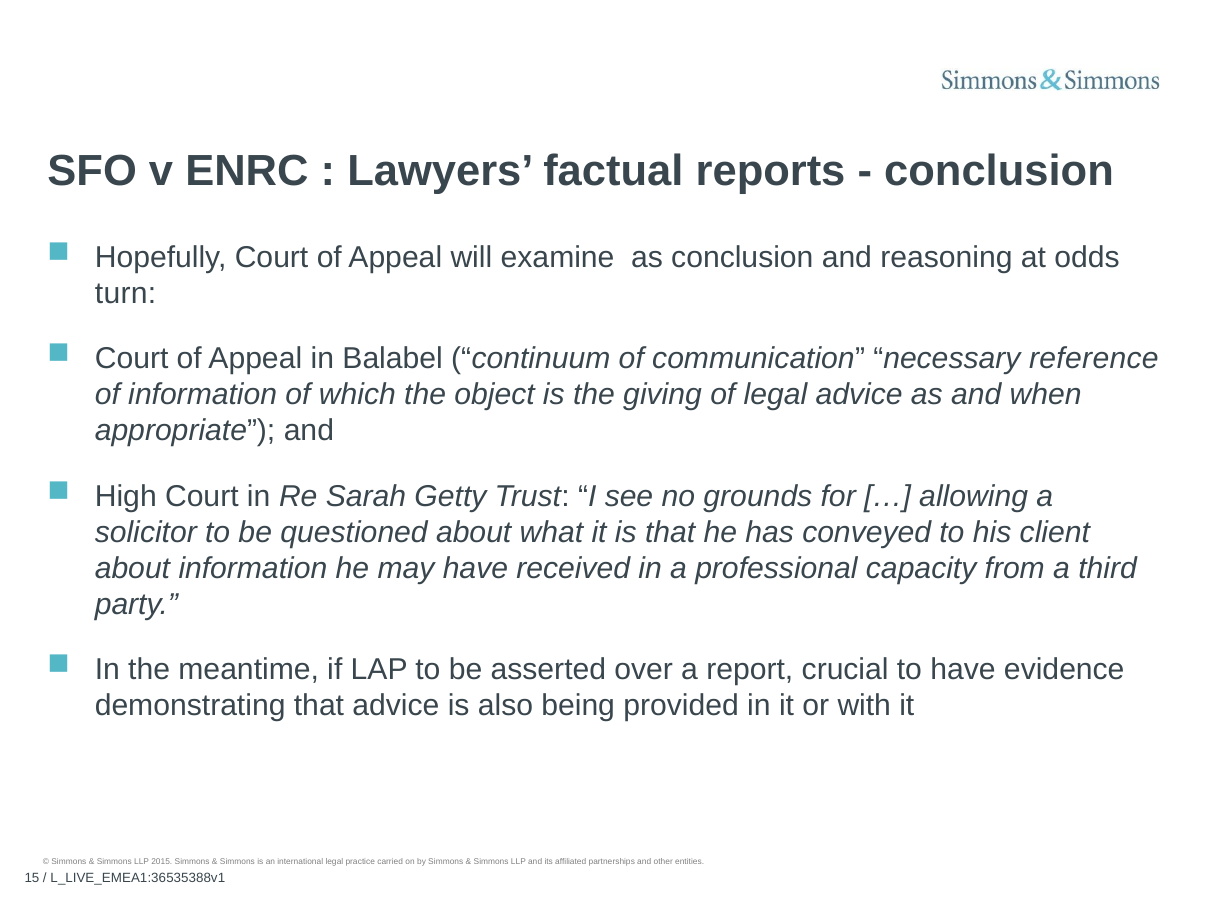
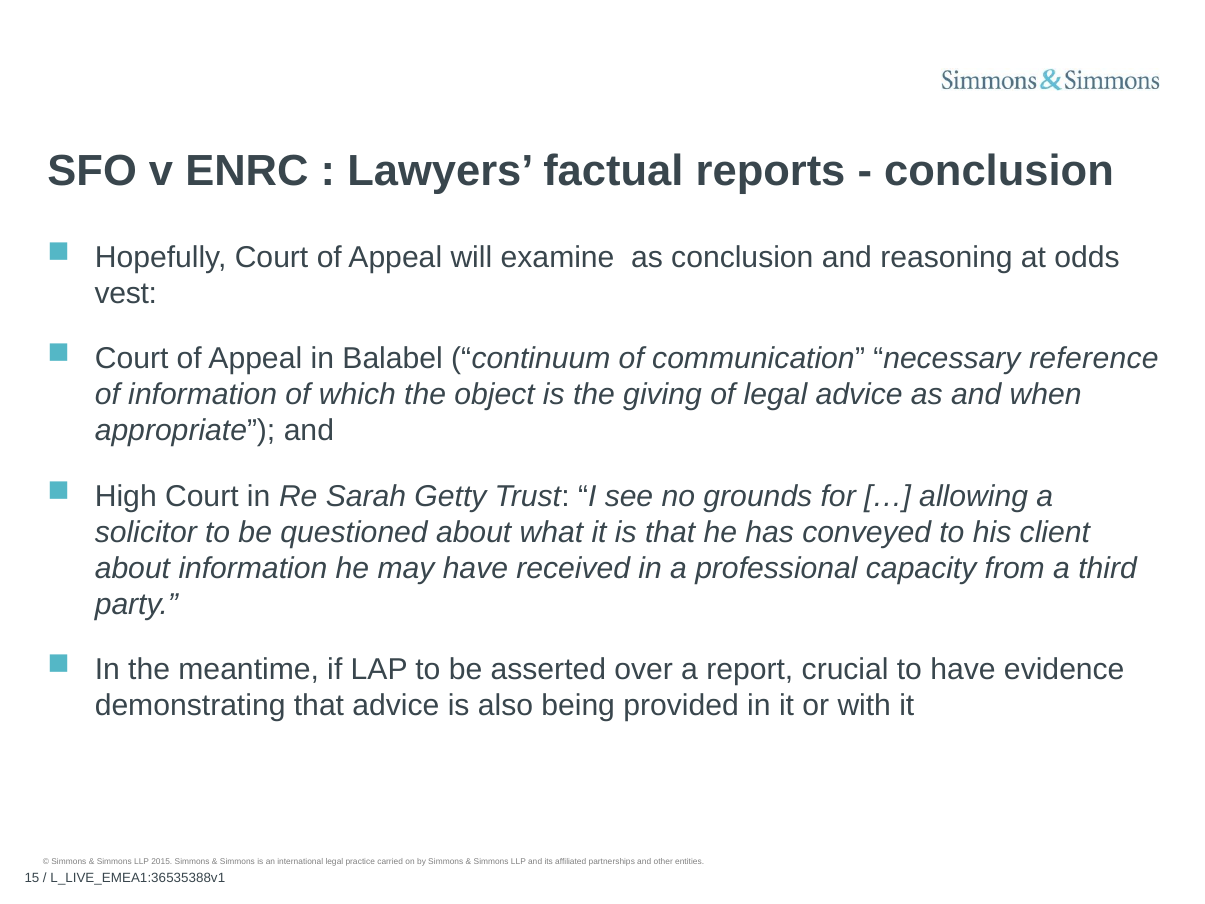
turn: turn -> vest (126, 294)
